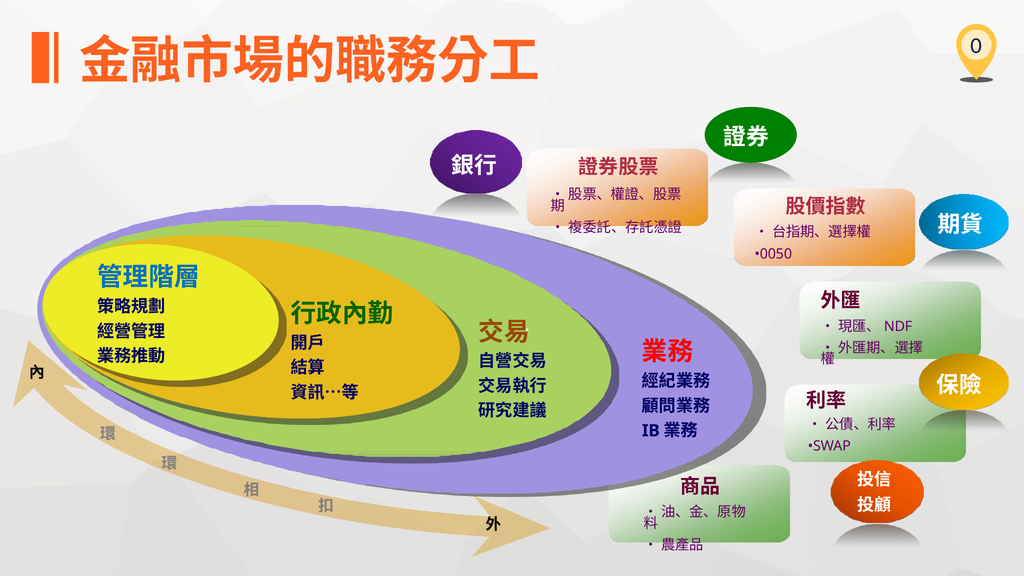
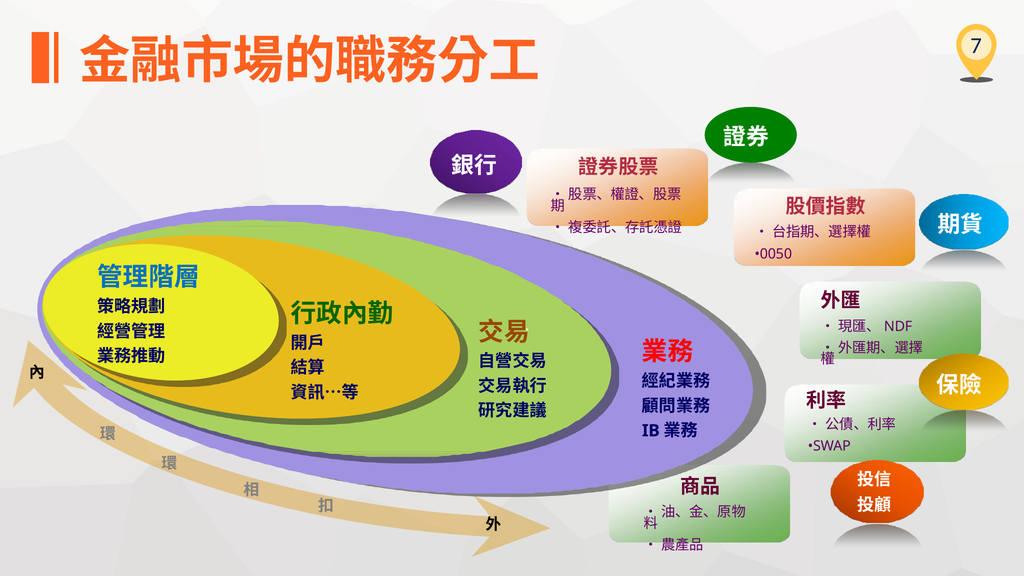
0: 0 -> 7 (976, 46)
